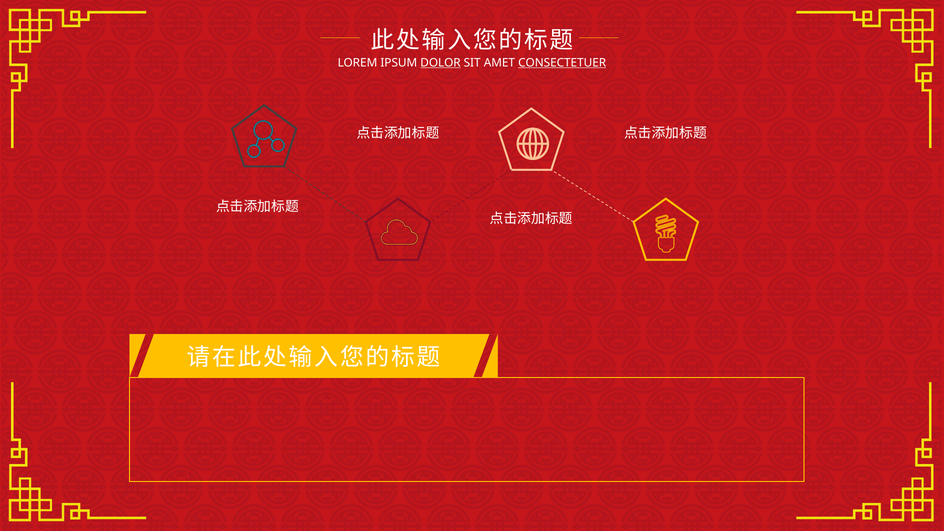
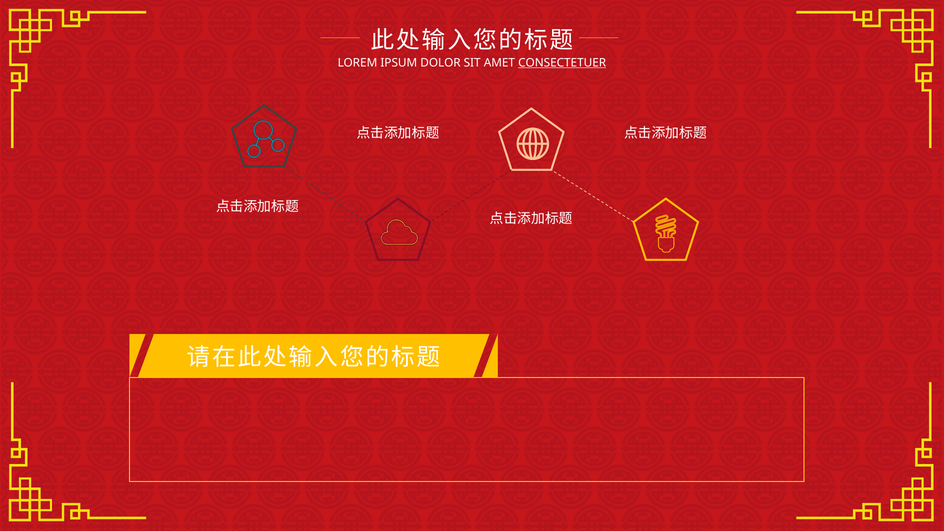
DOLOR underline: present -> none (441, 63)
